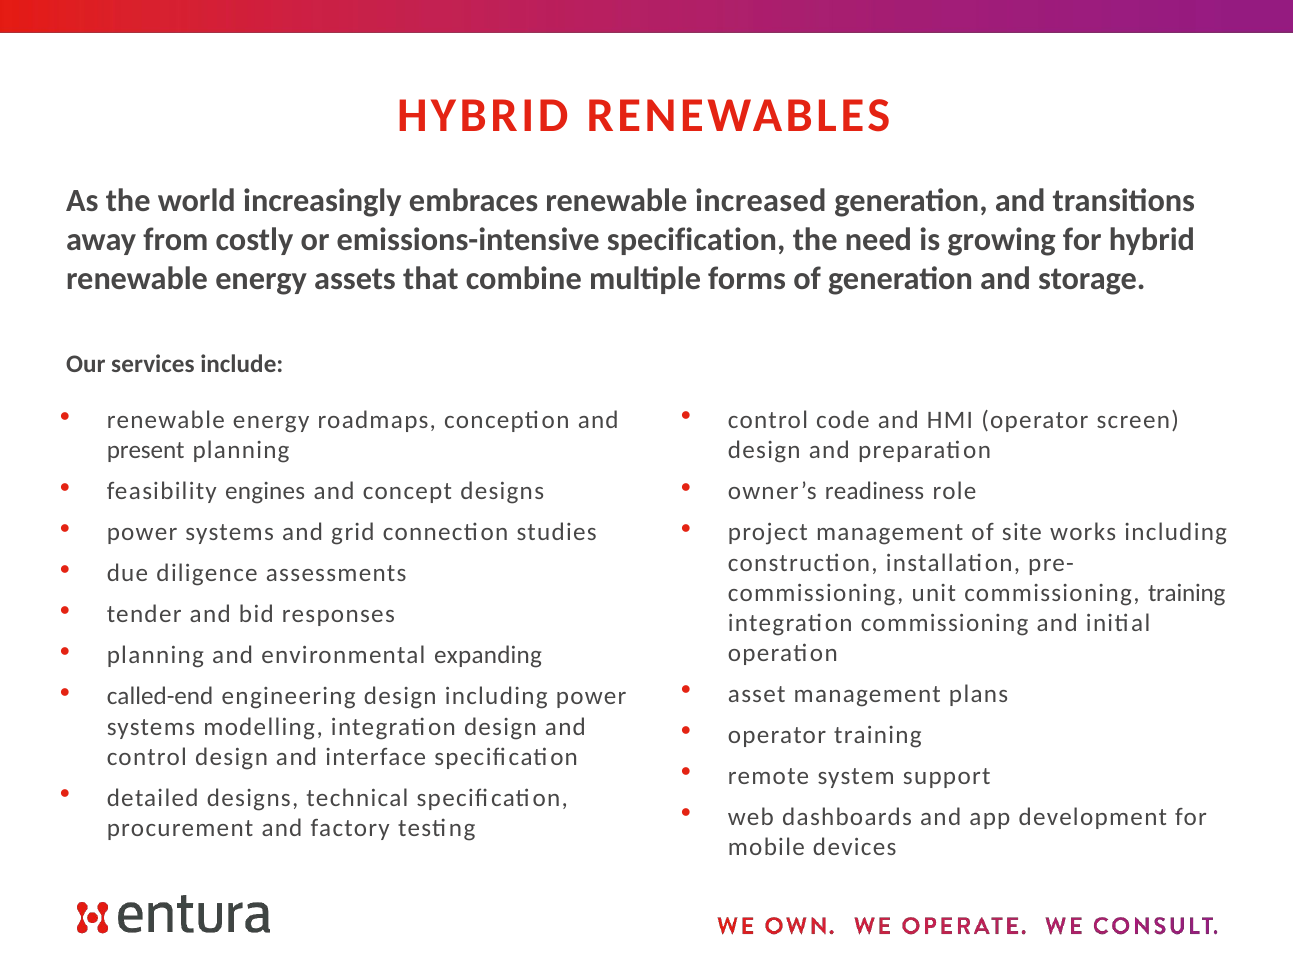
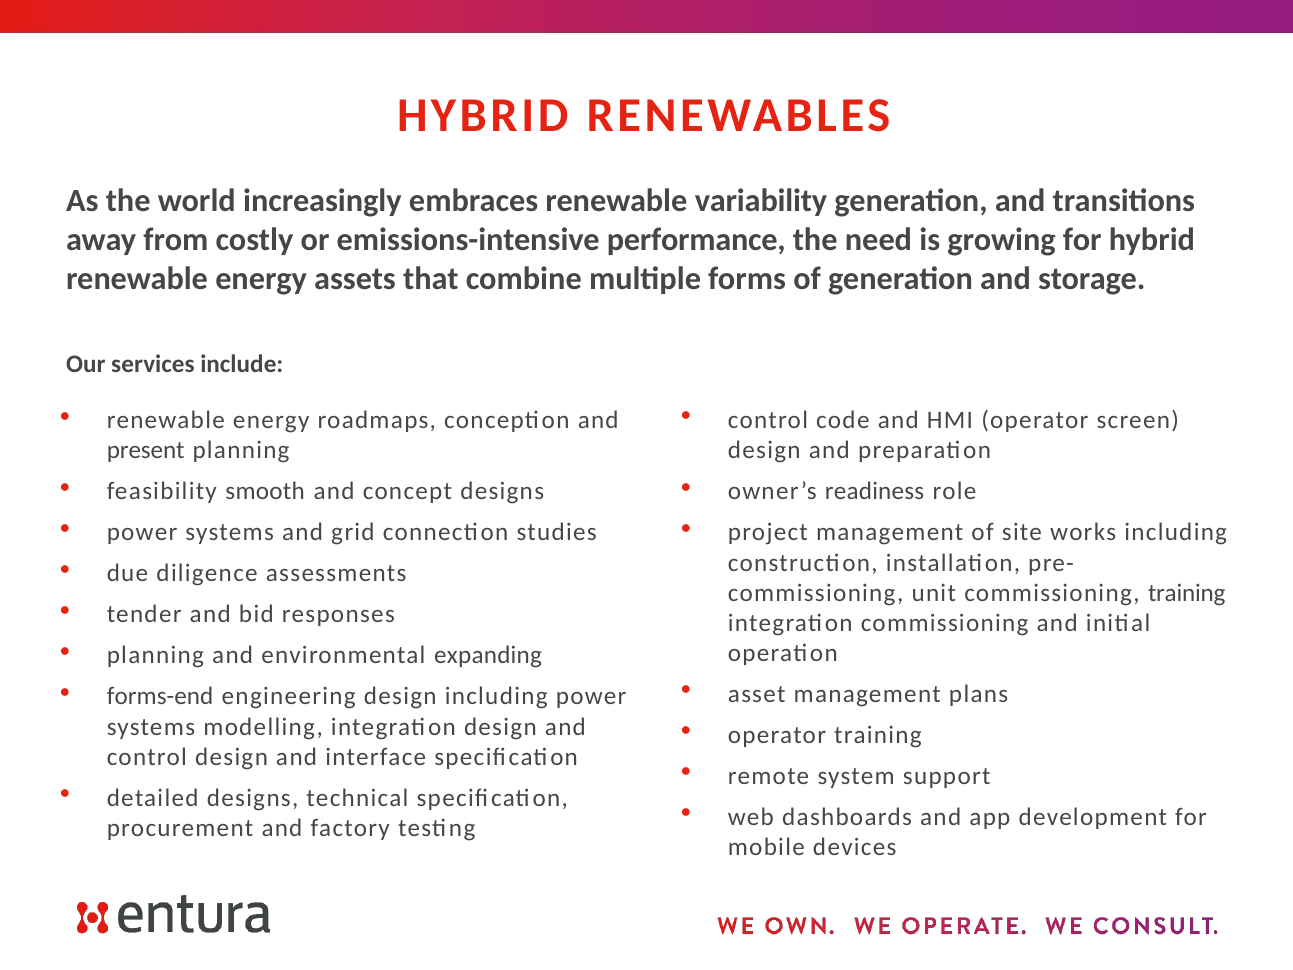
increased: increased -> variability (761, 201)
emissions-intensive specification: specification -> performance (696, 240)
engines: engines -> smooth (265, 491)
called-end: called-end -> forms-end (160, 696)
